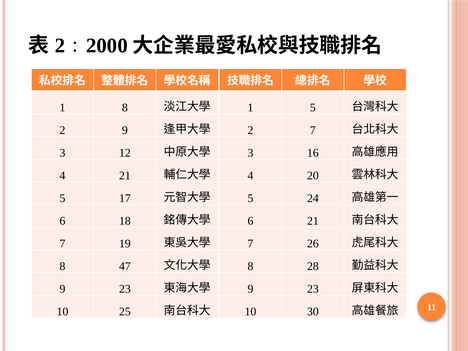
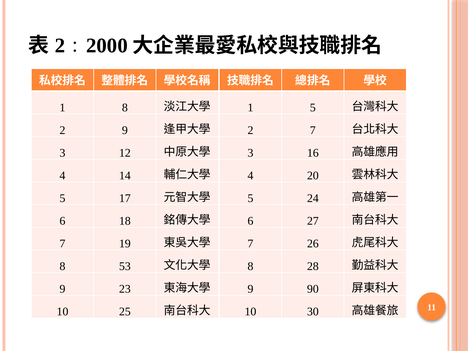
4 21: 21 -> 14 (125, 176)
6 21: 21 -> 27 (313, 221)
47: 47 -> 53 (125, 266)
23: 23 -> 90 (313, 289)
